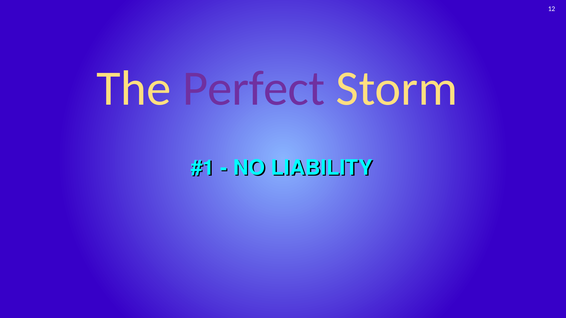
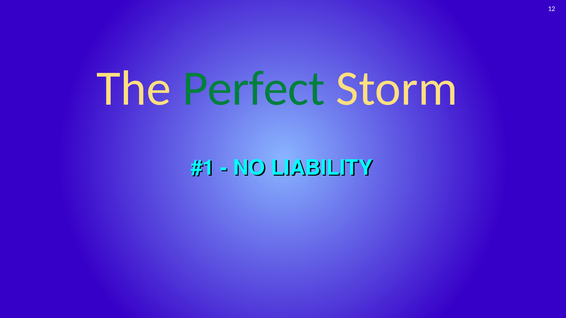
Perfect colour: purple -> green (254, 89)
